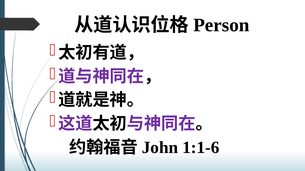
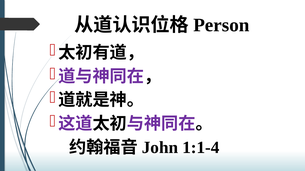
1:1-6: 1:1-6 -> 1:1-4 (201, 148)
